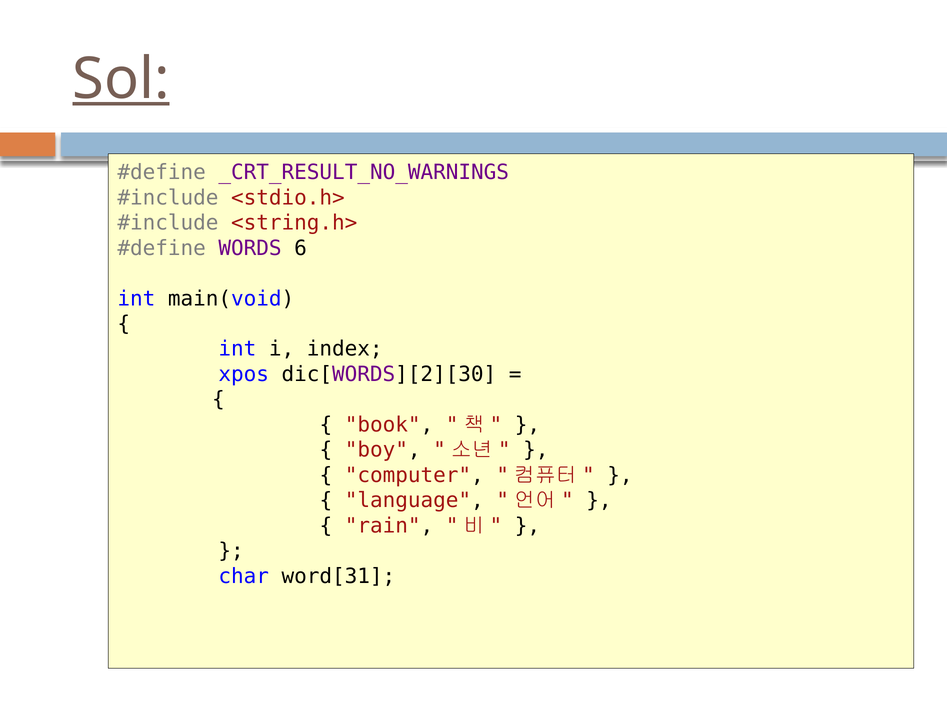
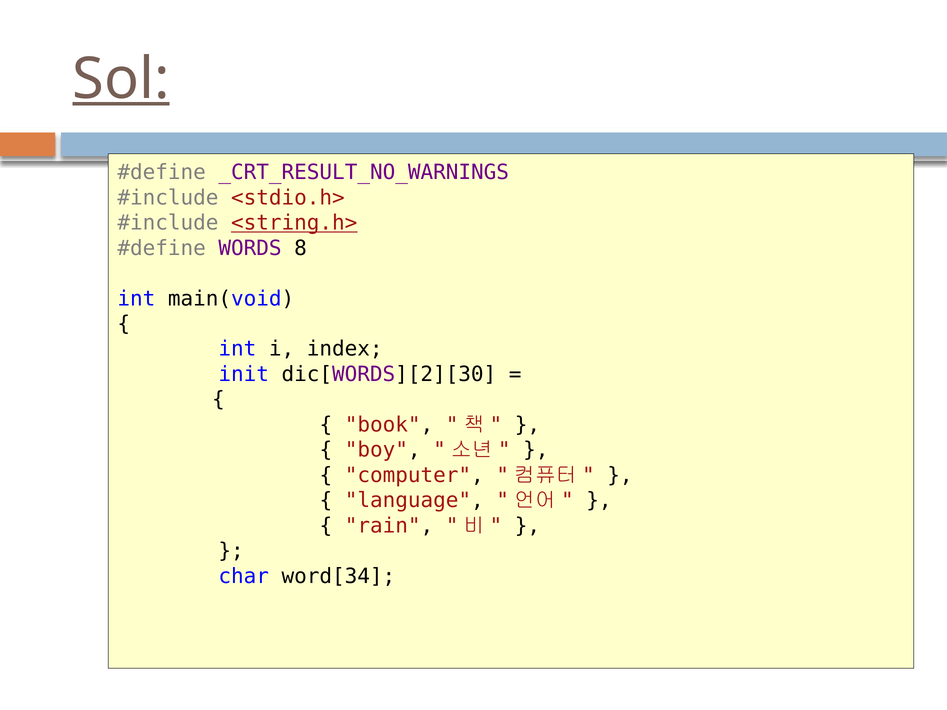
<string.h> underline: none -> present (294, 223)
6: 6 -> 8 (301, 248)
xpos: xpos -> init (244, 374)
word[31: word[31 -> word[34 (338, 576)
